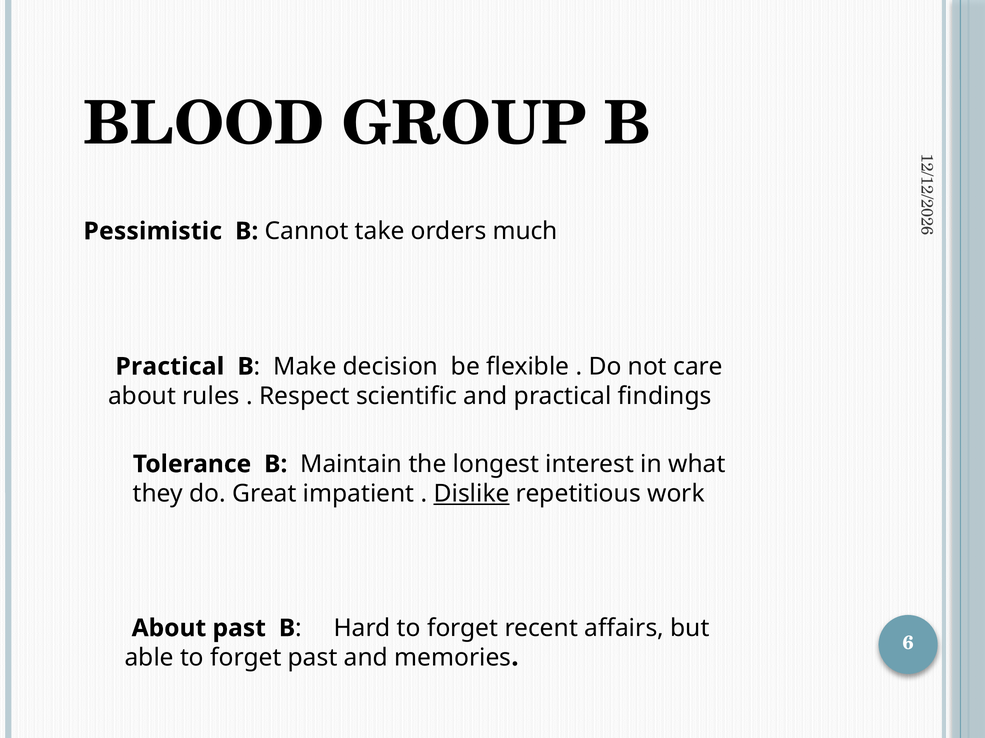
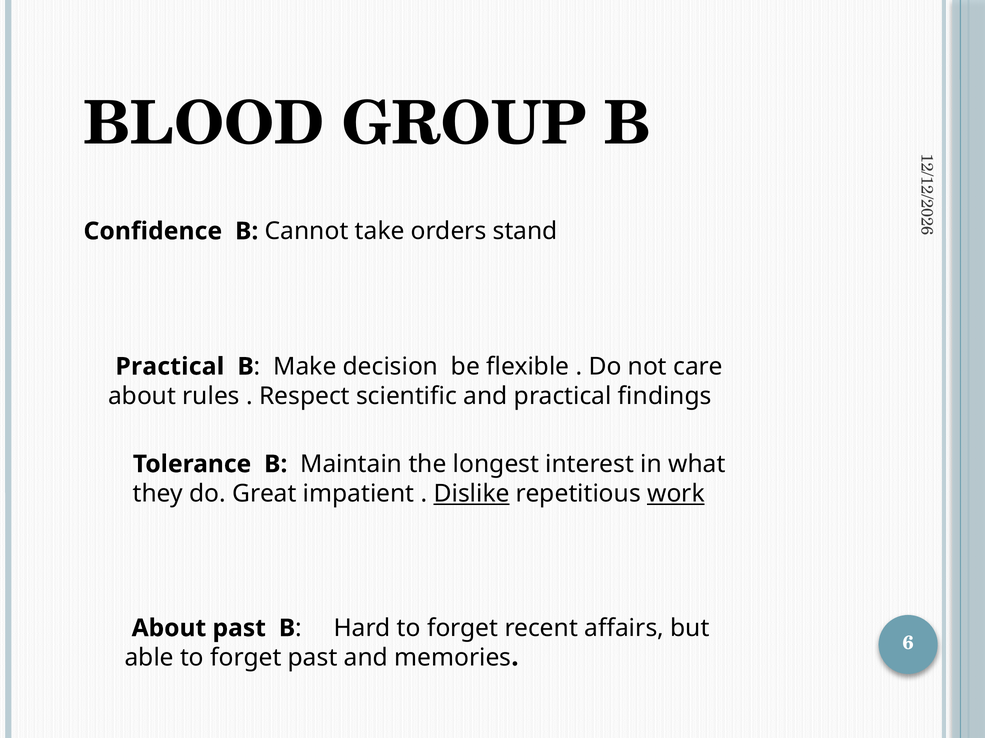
Pessimistic: Pessimistic -> Confidence (153, 231)
much: much -> stand (525, 231)
work underline: none -> present (676, 494)
